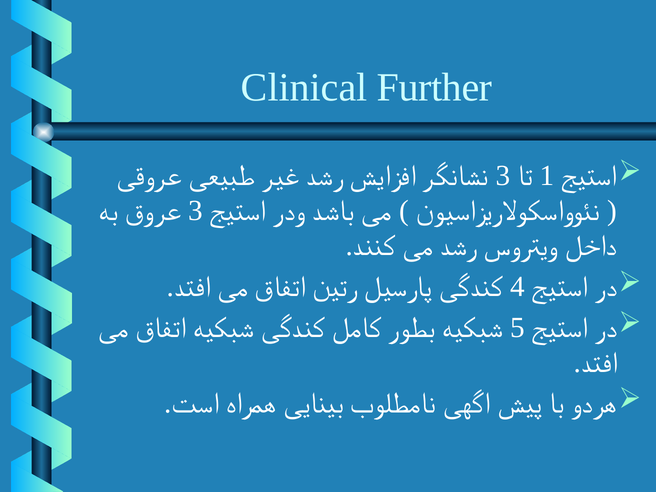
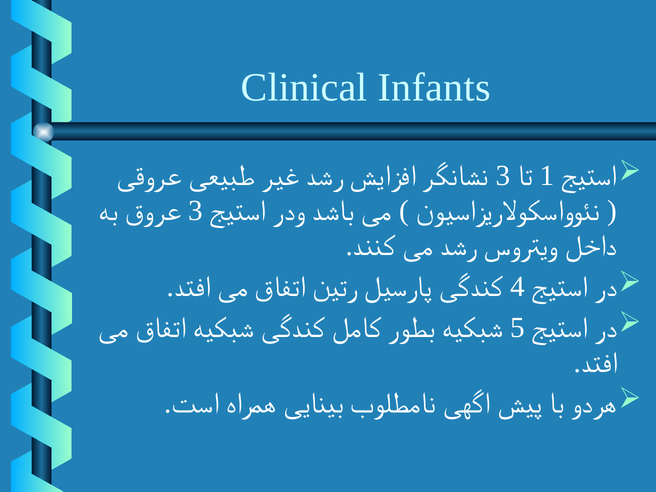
Further: Further -> Infants (434, 88)
